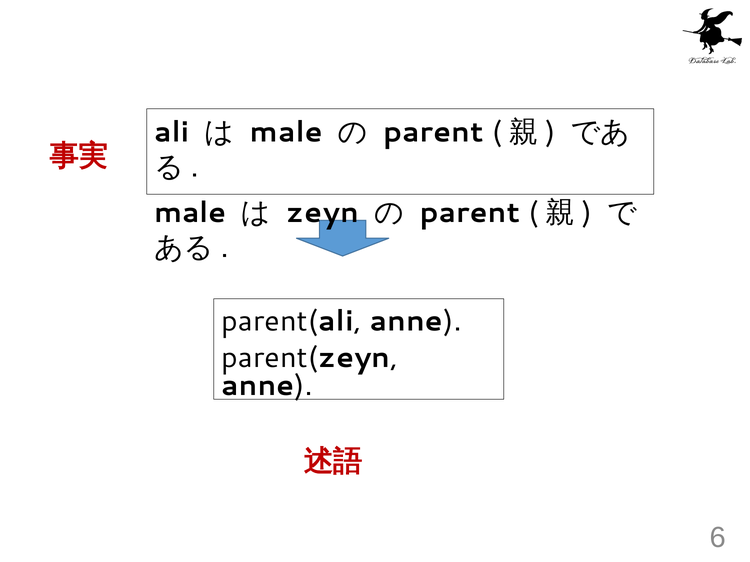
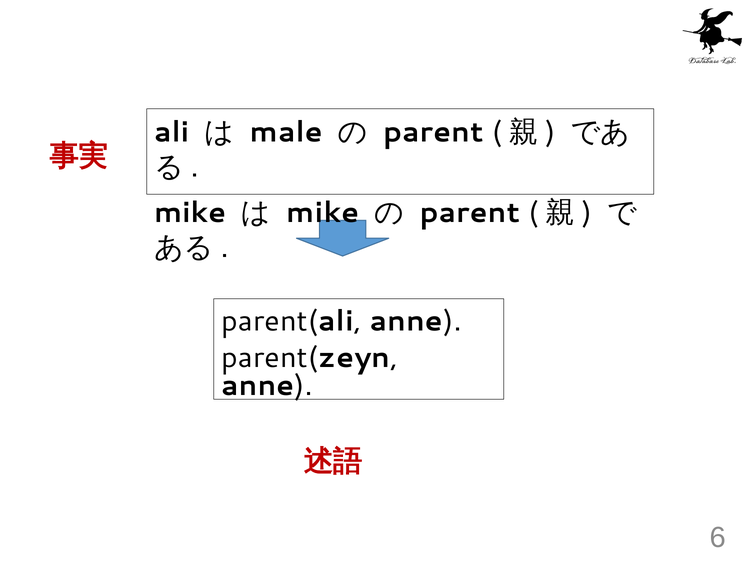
male: male -> mike (190, 213)
zeyn: zeyn -> mike (323, 213)
